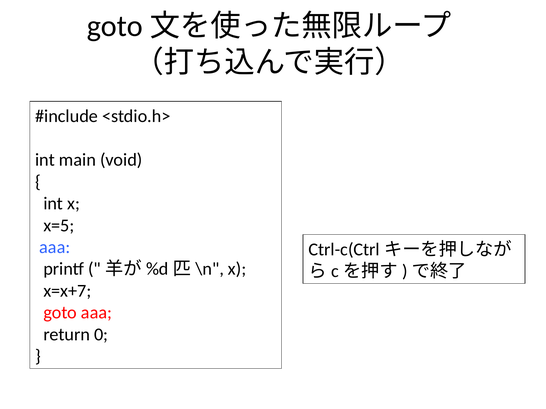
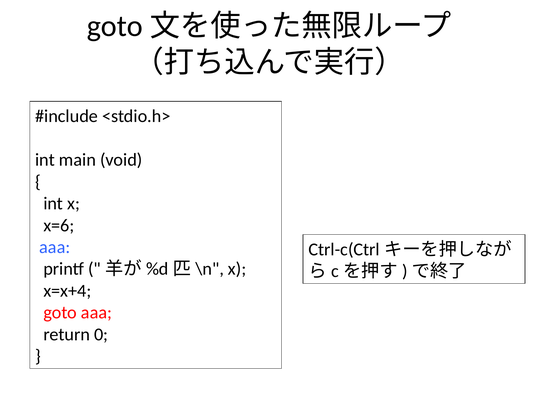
x=5: x=5 -> x=6 (59, 226)
x=x+7: x=x+7 -> x=x+4 (67, 291)
